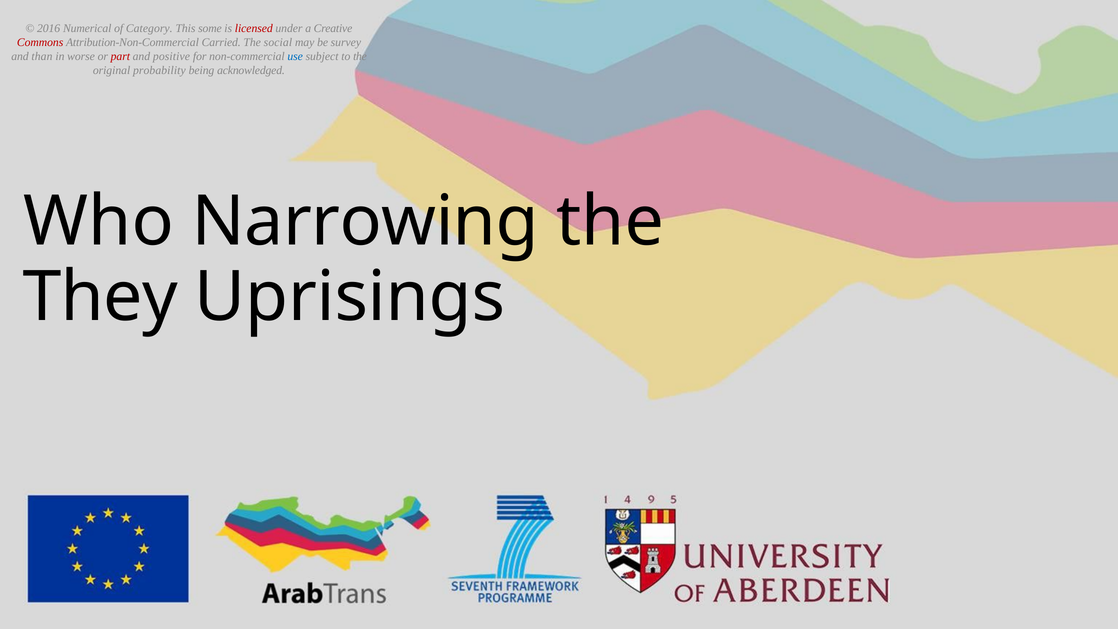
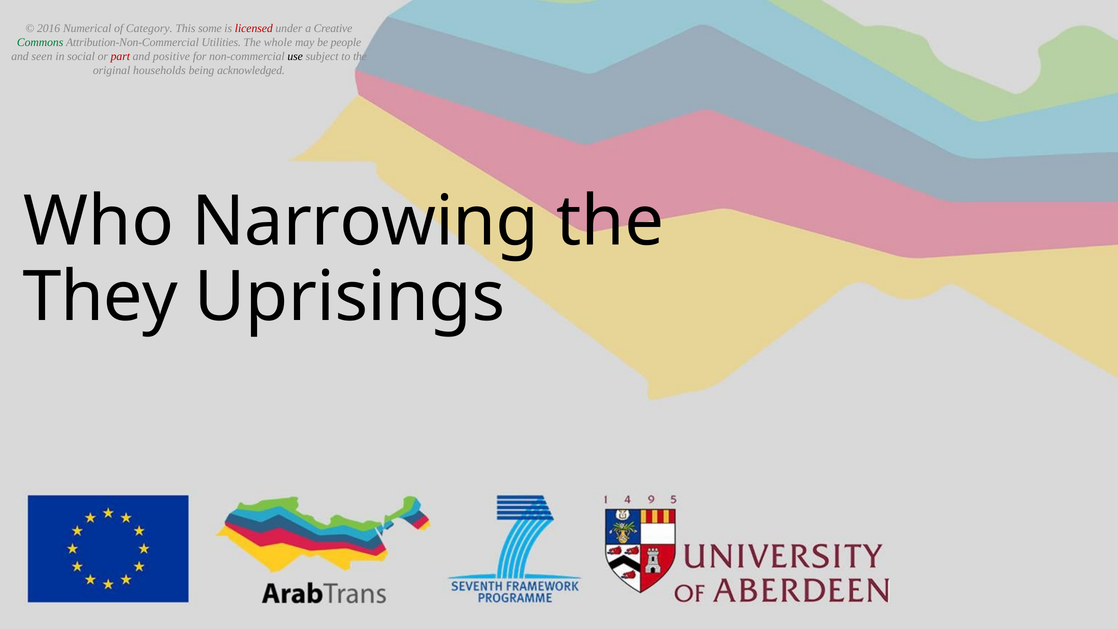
Commons colour: red -> green (40, 42)
Carried: Carried -> Utilities (221, 42)
social: social -> whole (278, 42)
survey: survey -> people (346, 42)
than: than -> seen (42, 56)
worse: worse -> social (81, 56)
use colour: blue -> black (295, 56)
probability: probability -> households (159, 70)
